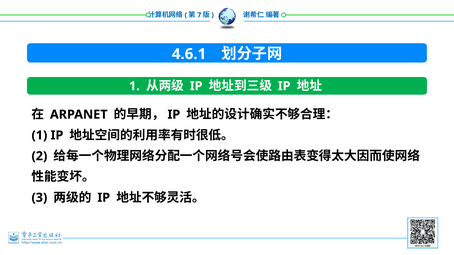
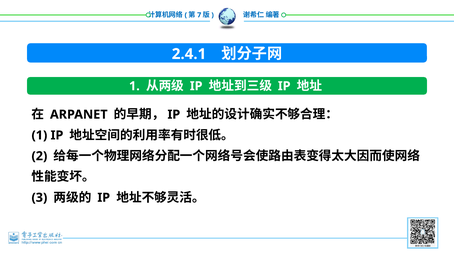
4.6.1: 4.6.1 -> 2.4.1 (189, 54)
